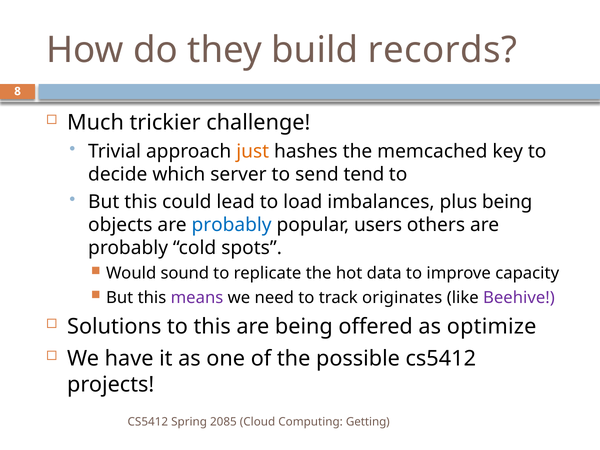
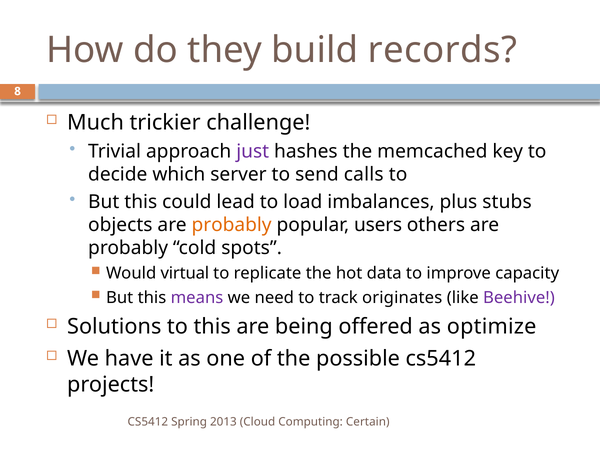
just colour: orange -> purple (253, 151)
tend: tend -> calls (364, 174)
plus being: being -> stubs (507, 202)
probably colour: blue -> orange (232, 225)
sound: sound -> virtual (185, 273)
2085: 2085 -> 2013 (223, 422)
Getting: Getting -> Certain (368, 422)
